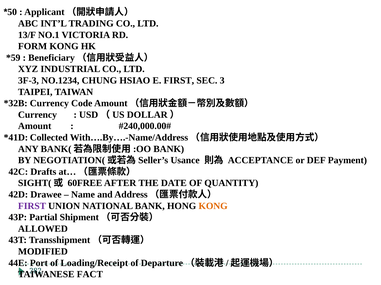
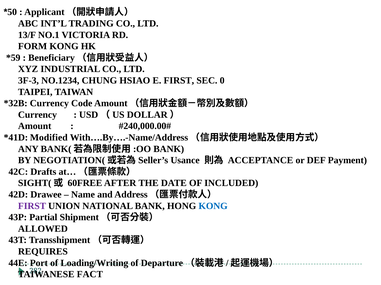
3: 3 -> 0 (222, 81)
Collected: Collected -> Modified (49, 138)
QUANTITY: QUANTITY -> INCLUDED (231, 184)
KONG colour: orange -> blue (213, 206)
MODIFIED: MODIFIED -> REQUIRES (43, 252)
Loading/Receipt: Loading/Receipt -> Loading/Writing (94, 264)
